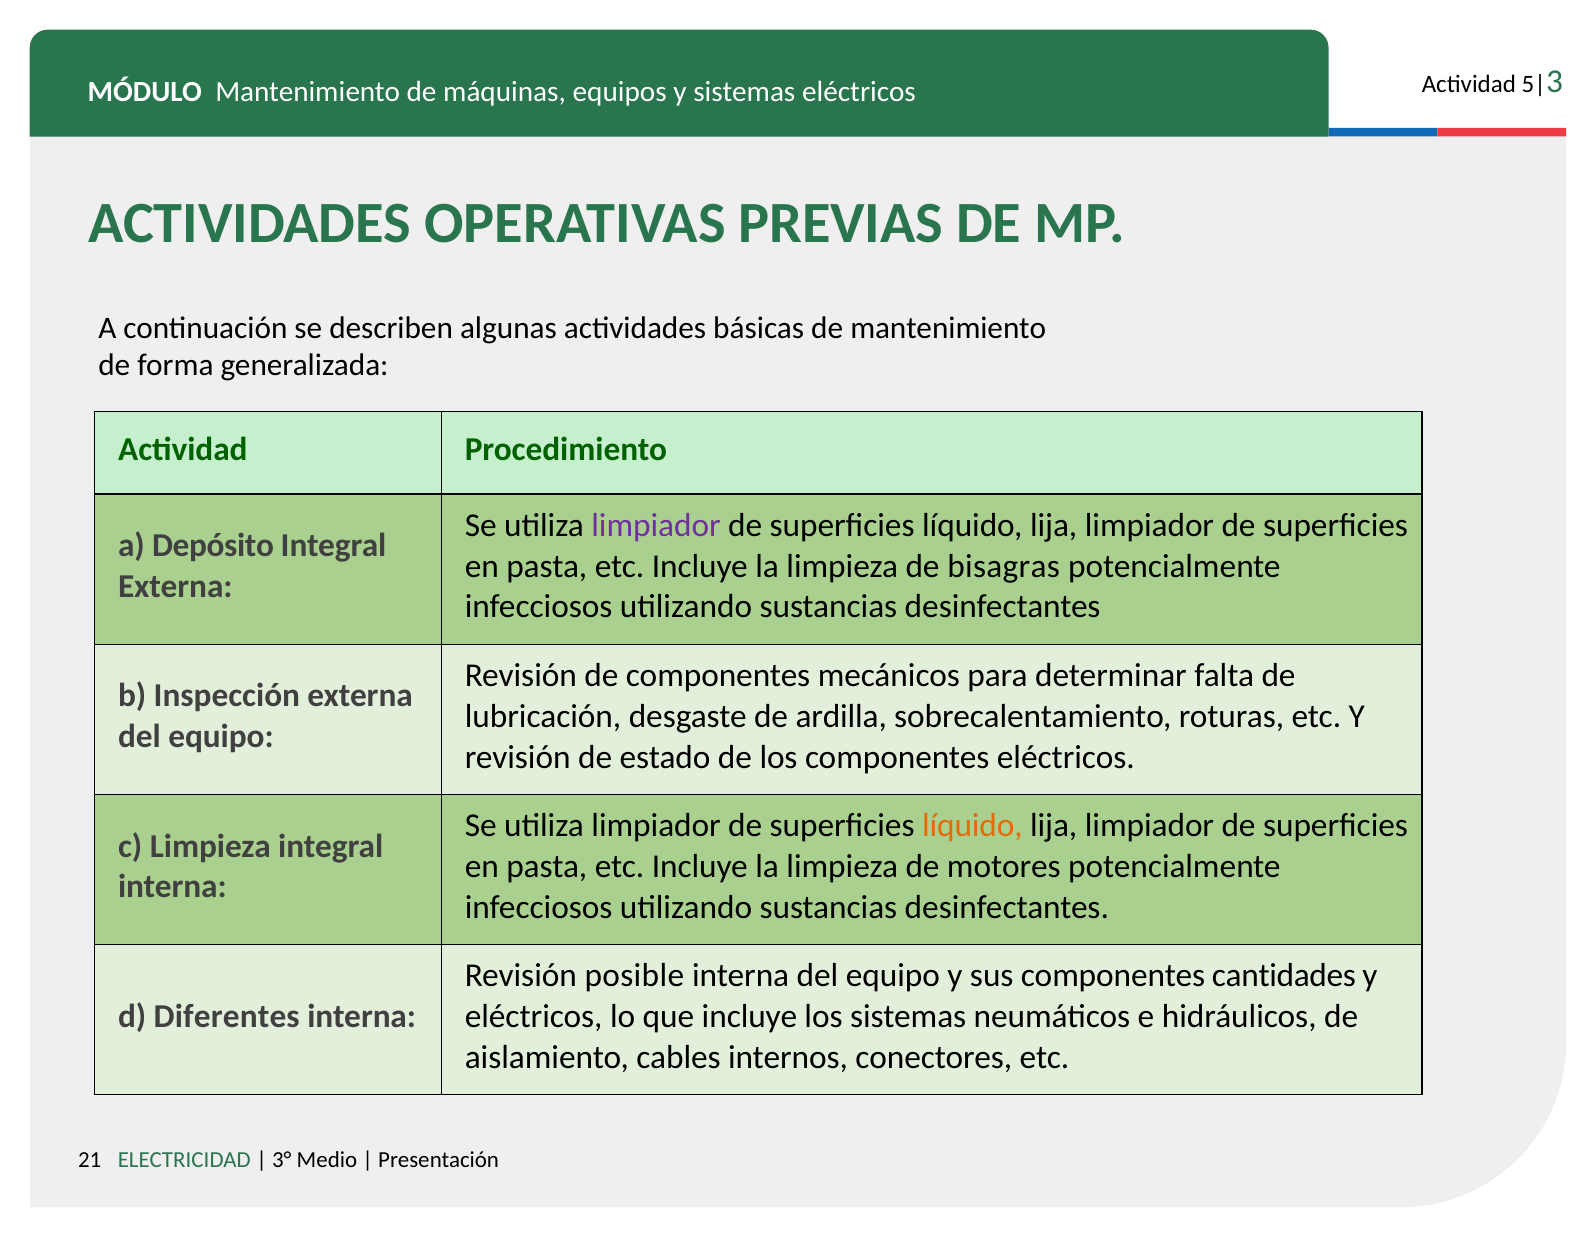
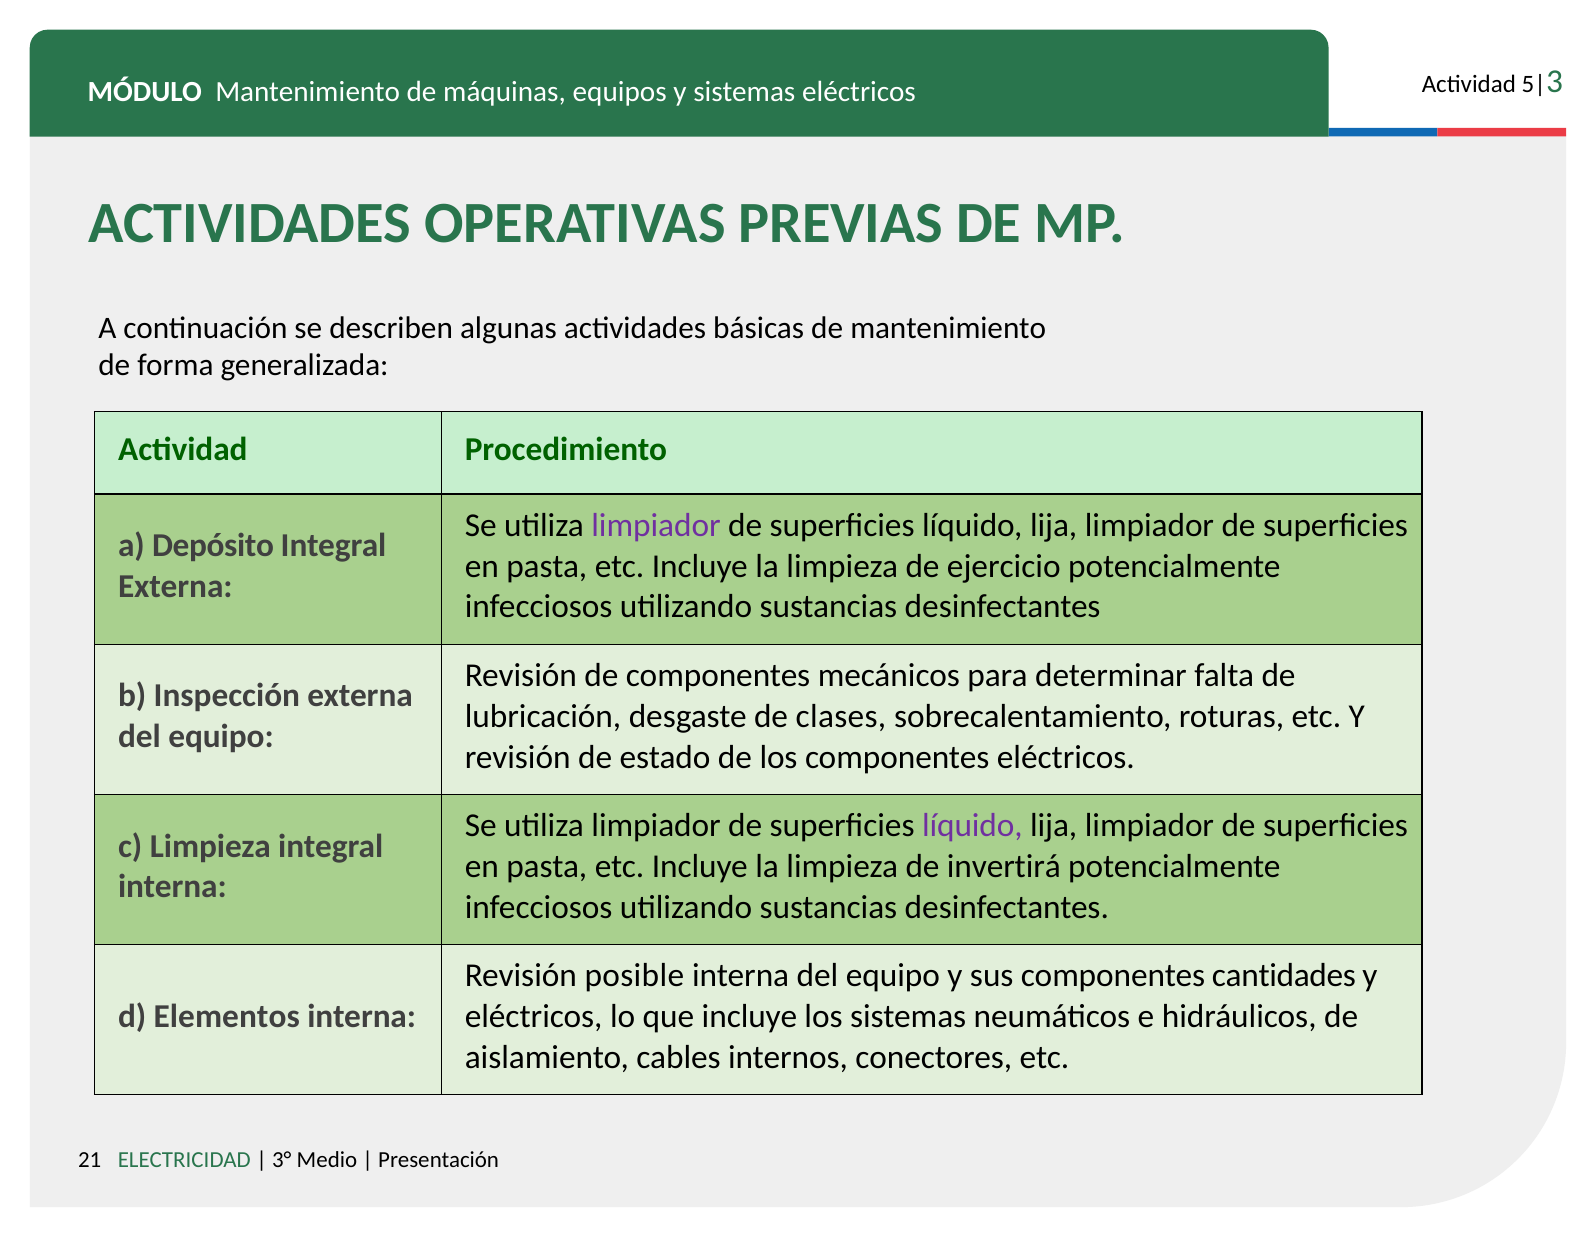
bisagras: bisagras -> ejercicio (1004, 566)
ardilla: ardilla -> clases (841, 717)
líquido colour: orange -> purple (972, 826)
motores: motores -> invertirá (1004, 867)
Diferentes: Diferentes -> Elementos (227, 1017)
